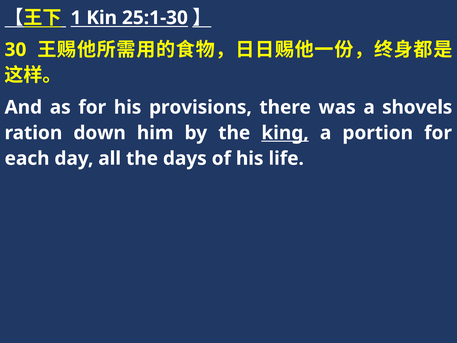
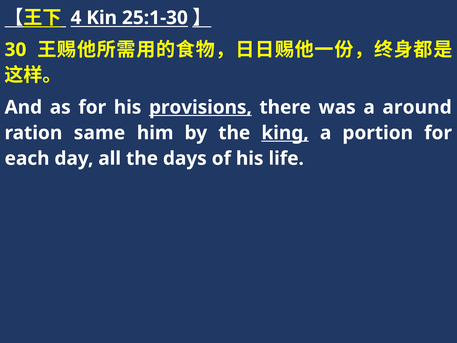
1: 1 -> 4 (76, 18)
provisions underline: none -> present (200, 107)
shovels: shovels -> around (417, 107)
down: down -> same (99, 133)
